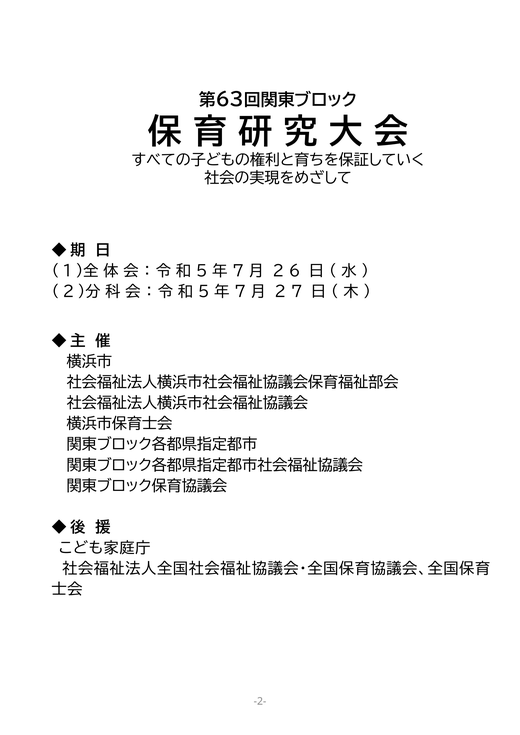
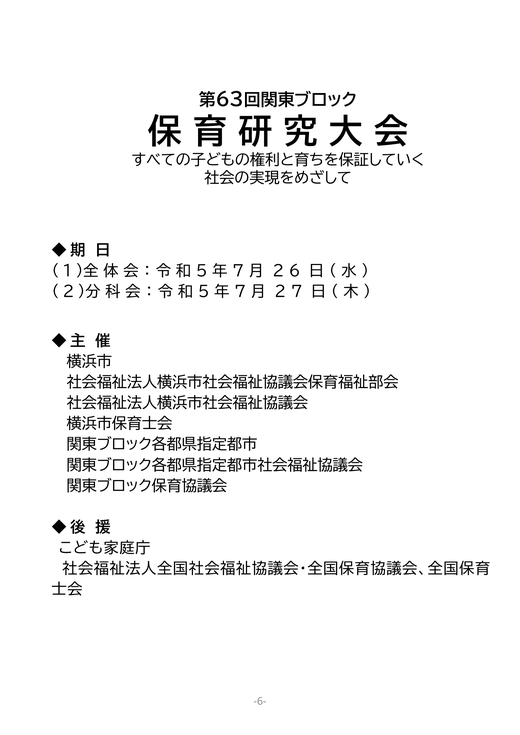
-2-: -2- -> -6- (260, 702)
